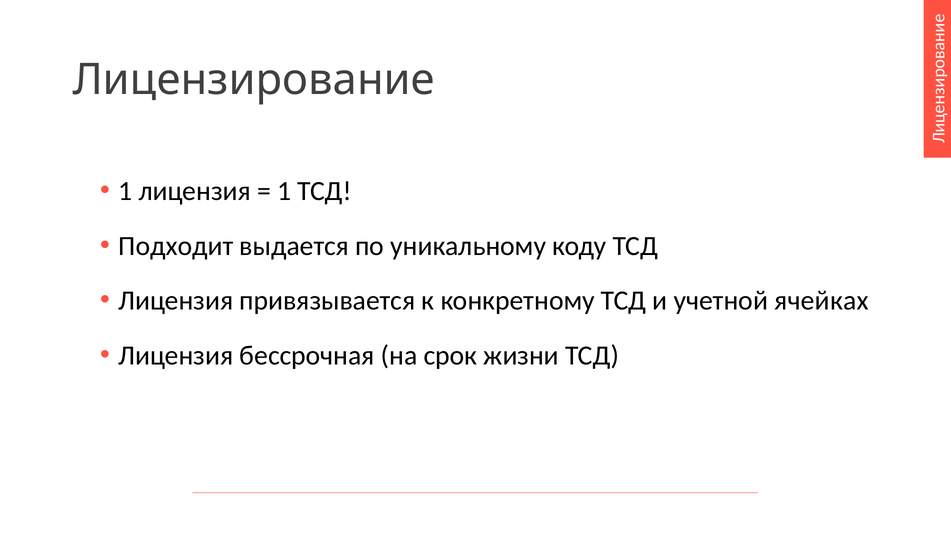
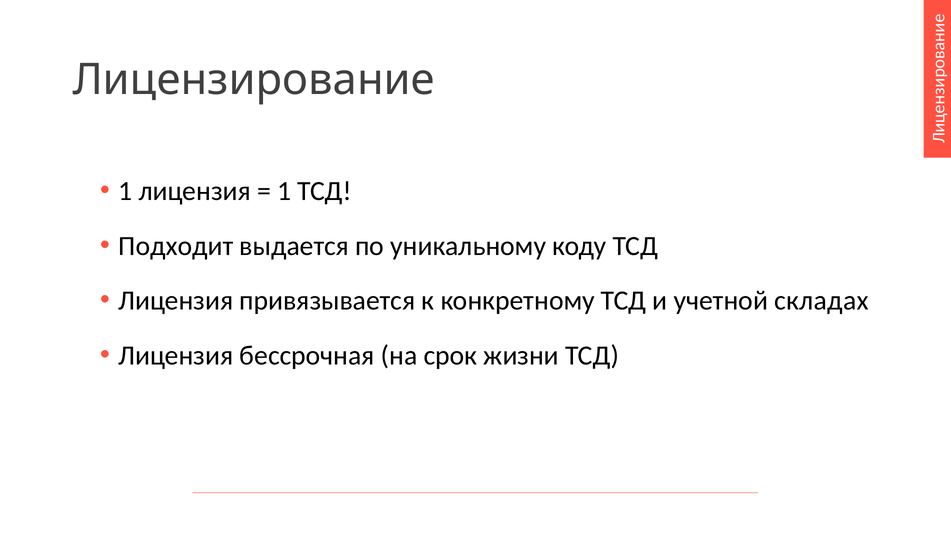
ячейках: ячейках -> складах (822, 301)
